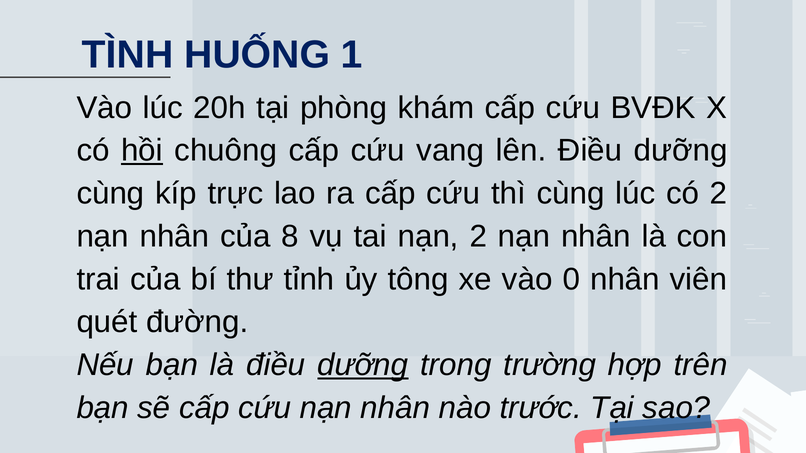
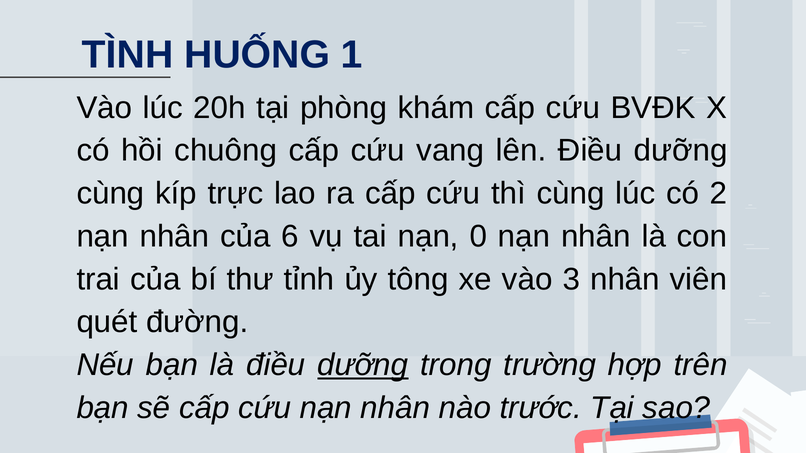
hồi underline: present -> none (142, 151)
8: 8 -> 6 (290, 237)
nạn 2: 2 -> 0 (478, 237)
0: 0 -> 3 (571, 279)
